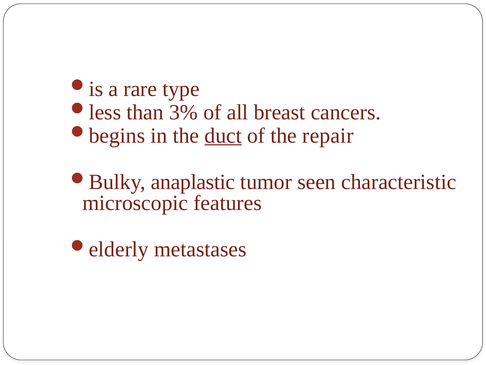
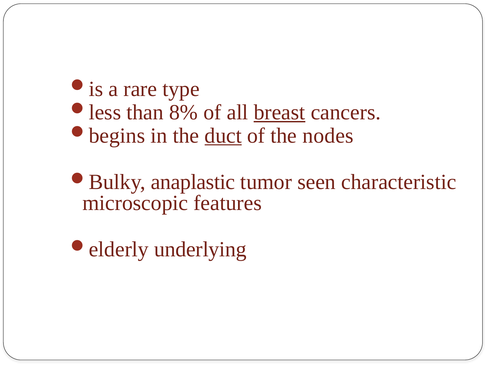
3%: 3% -> 8% (184, 112)
breast underline: none -> present (280, 112)
repair: repair -> nodes (328, 135)
metastases: metastases -> underlying (200, 249)
